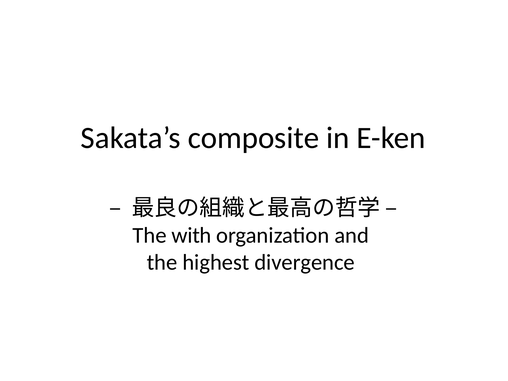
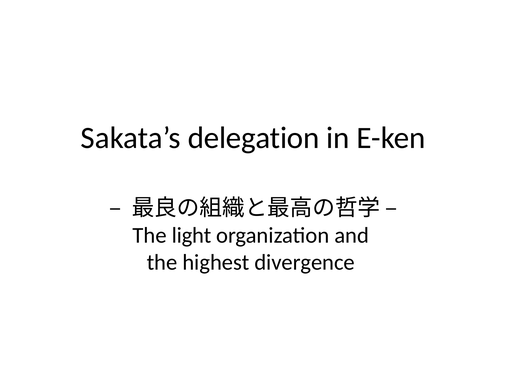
composite: composite -> delegation (254, 138)
with: with -> light (192, 235)
